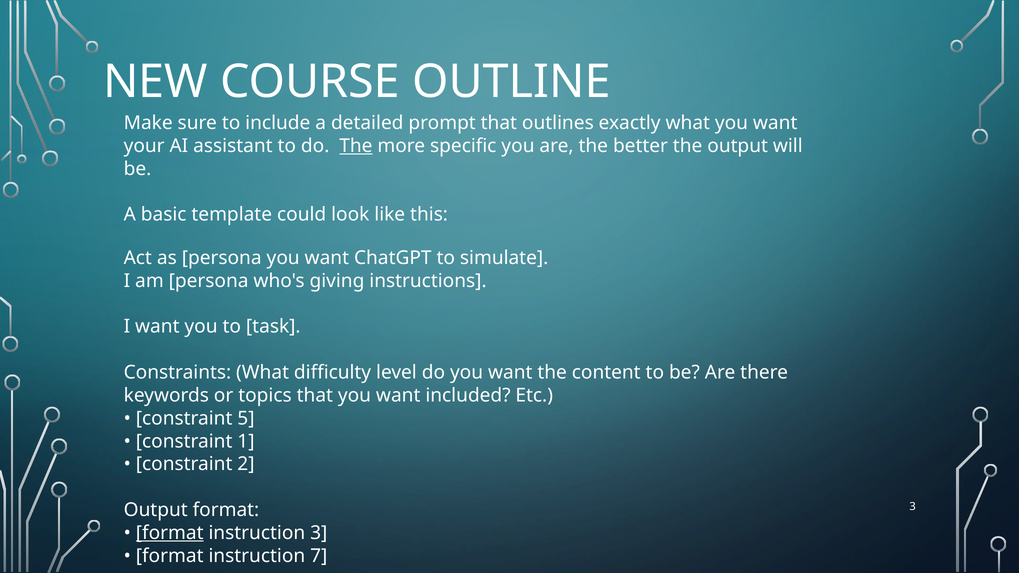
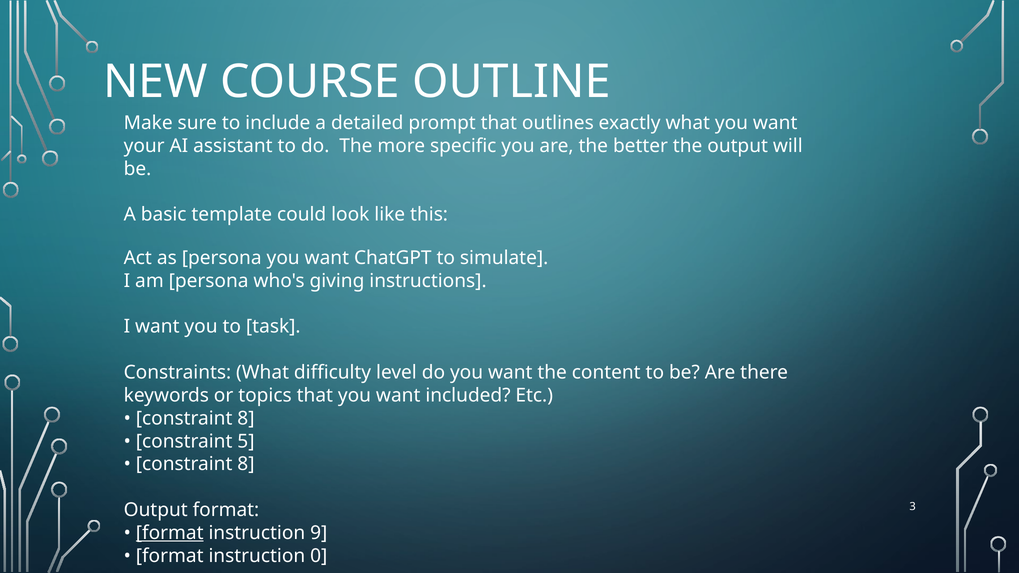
The underline: present -> none (356, 146)
5: 5 -> 8 (246, 418)
1: 1 -> 5 (246, 441)
2: 2 -> 8 (246, 464)
instruction 3: 3 -> 9 (319, 533)
7: 7 -> 0 (319, 556)
